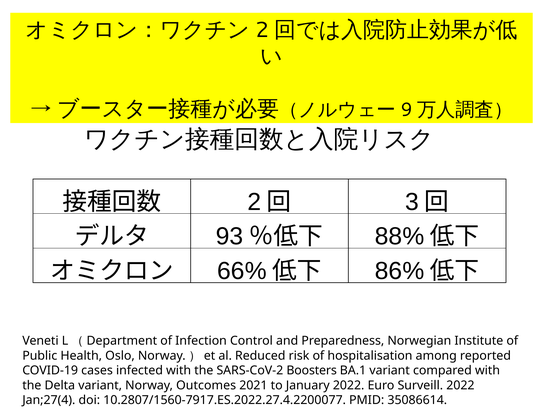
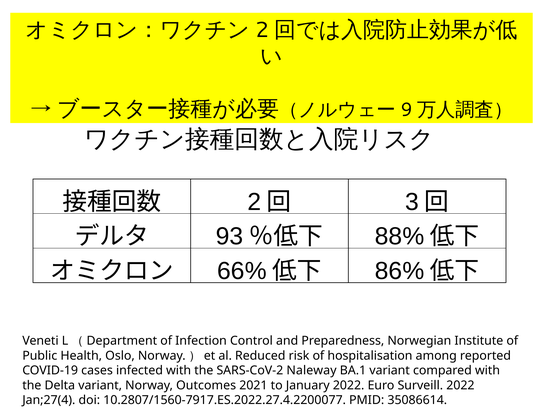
Boosters: Boosters -> Naleway (312, 370)
